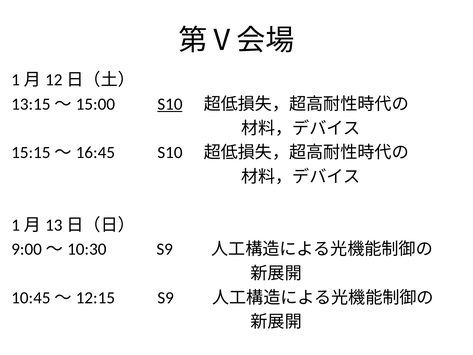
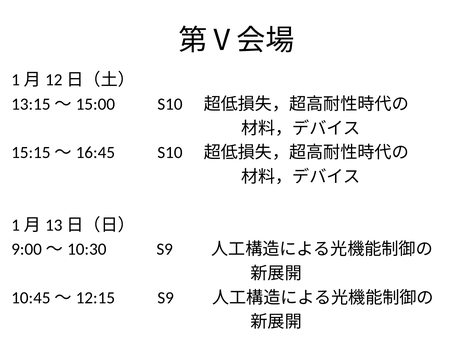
S10 underline: present -> none (170, 104)
